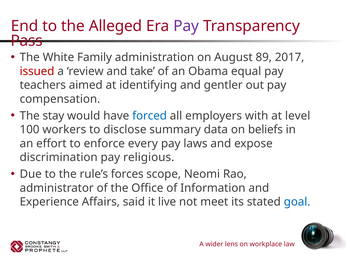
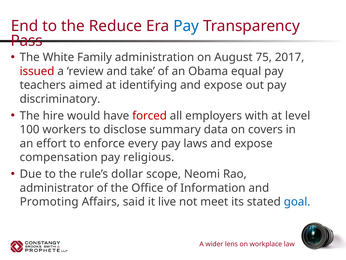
Alleged: Alleged -> Reduce (115, 26)
Pay colour: purple -> blue (186, 26)
89: 89 -> 75 (264, 57)
identifying and gentler: gentler -> expose (223, 85)
compensation: compensation -> discriminatory (60, 99)
stay: stay -> hire (53, 115)
forced colour: blue -> red (150, 115)
beliefs: beliefs -> covers (265, 129)
discrimination: discrimination -> compensation (59, 157)
forces: forces -> dollar (127, 174)
Experience: Experience -> Promoting (49, 201)
